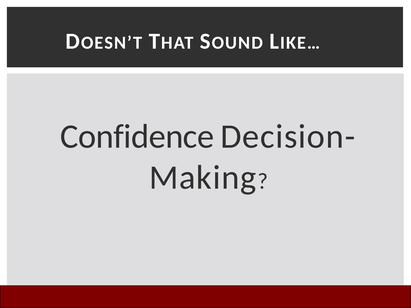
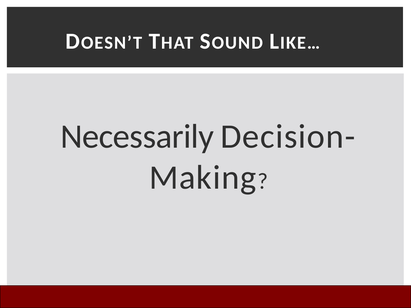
Confidence: Confidence -> Necessarily (137, 137)
